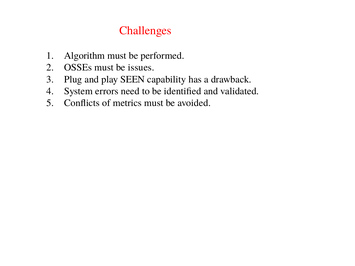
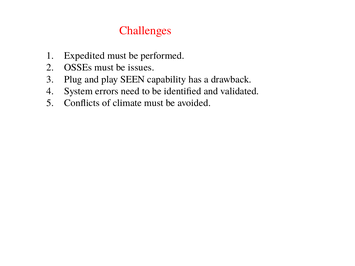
Algorithm: Algorithm -> Expedited (84, 56)
metrics: metrics -> climate (127, 103)
